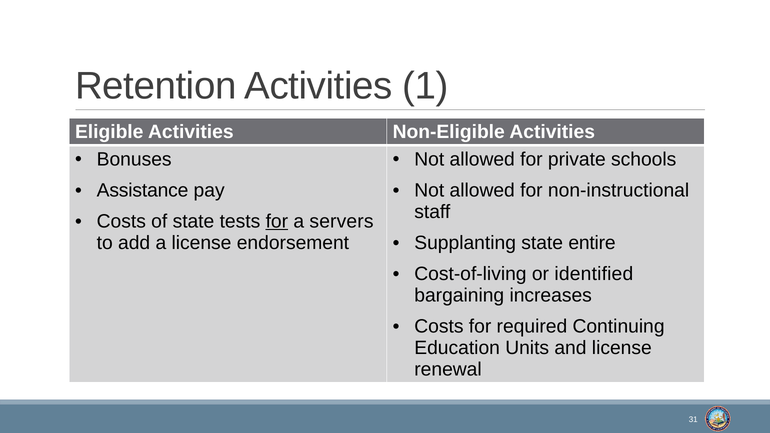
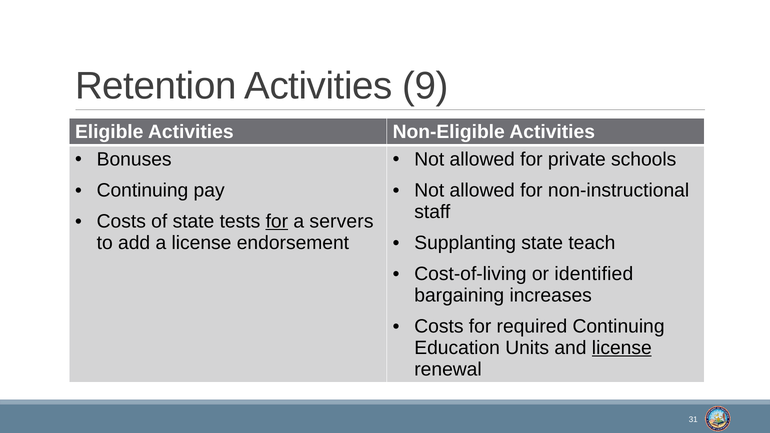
1: 1 -> 9 (426, 86)
Assistance: Assistance -> Continuing (143, 190)
entire: entire -> teach (592, 243)
license underline: none -> present (622, 348)
